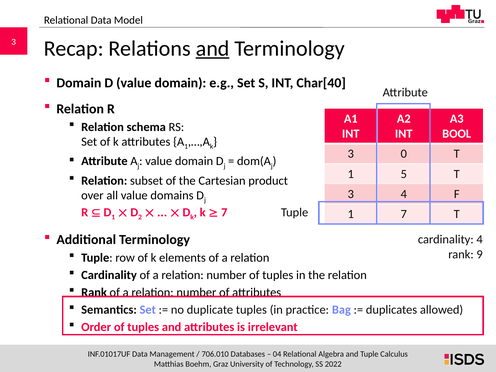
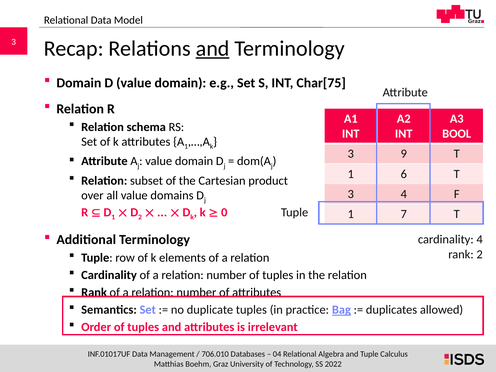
Char[40: Char[40 -> Char[75 (321, 83)
0: 0 -> 9 (404, 154)
5: 5 -> 6 (404, 174)
7: 7 -> 0 (224, 212)
rank 9: 9 -> 2 (480, 254)
Bag underline: none -> present (341, 310)
